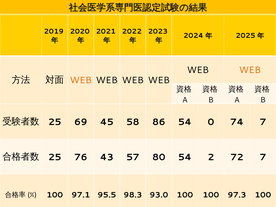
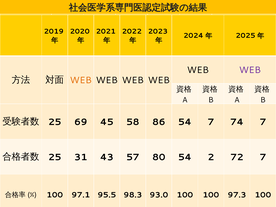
WEB colour: orange -> purple (250, 70)
54 0: 0 -> 7 (211, 122)
76: 76 -> 31 (81, 157)
